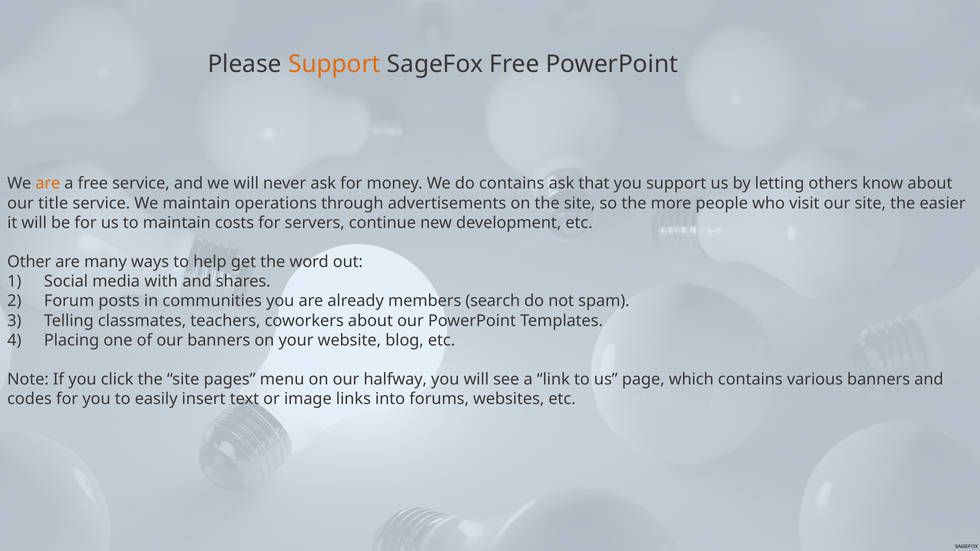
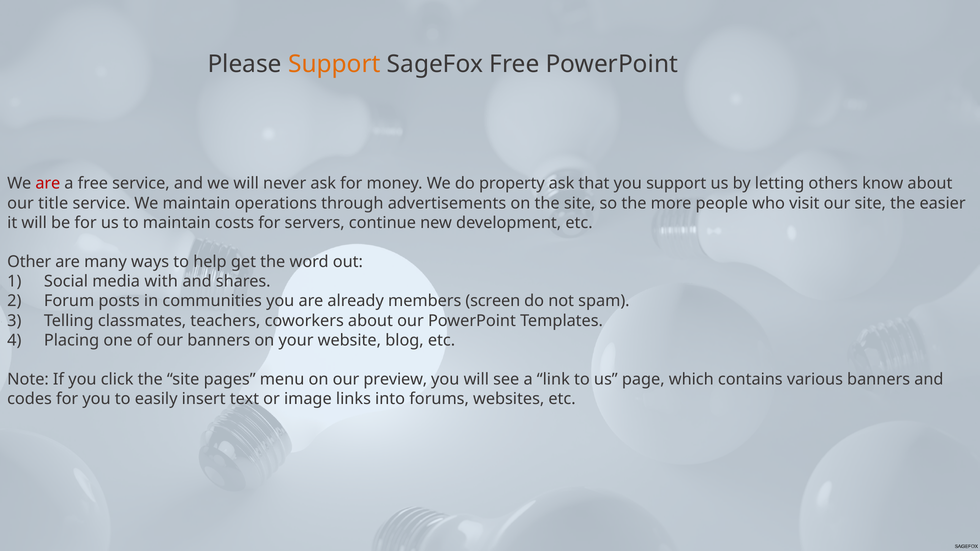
are colour: orange -> red (48, 184)
do contains: contains -> property (512, 184)
search: search -> screen (493, 301)
halfway: halfway -> preview (395, 380)
